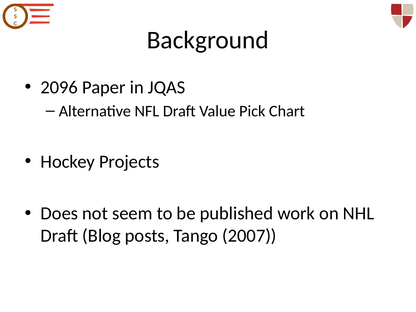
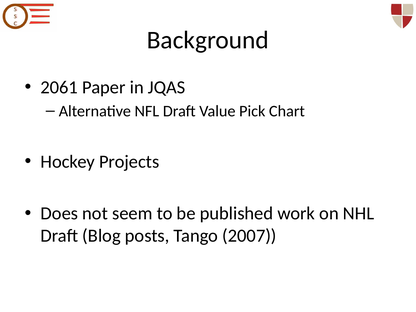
2096: 2096 -> 2061 (59, 87)
